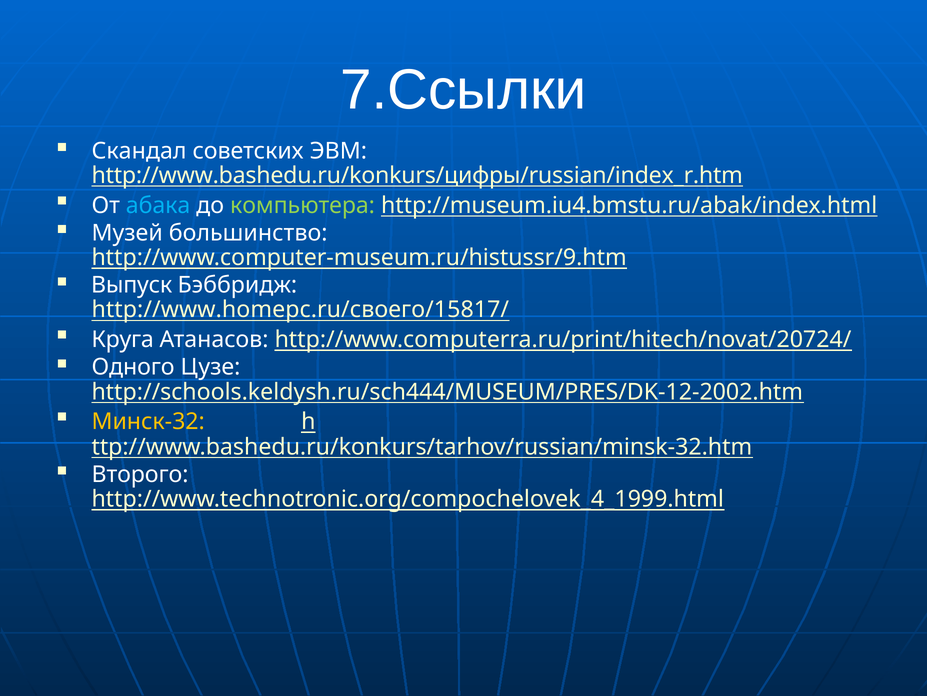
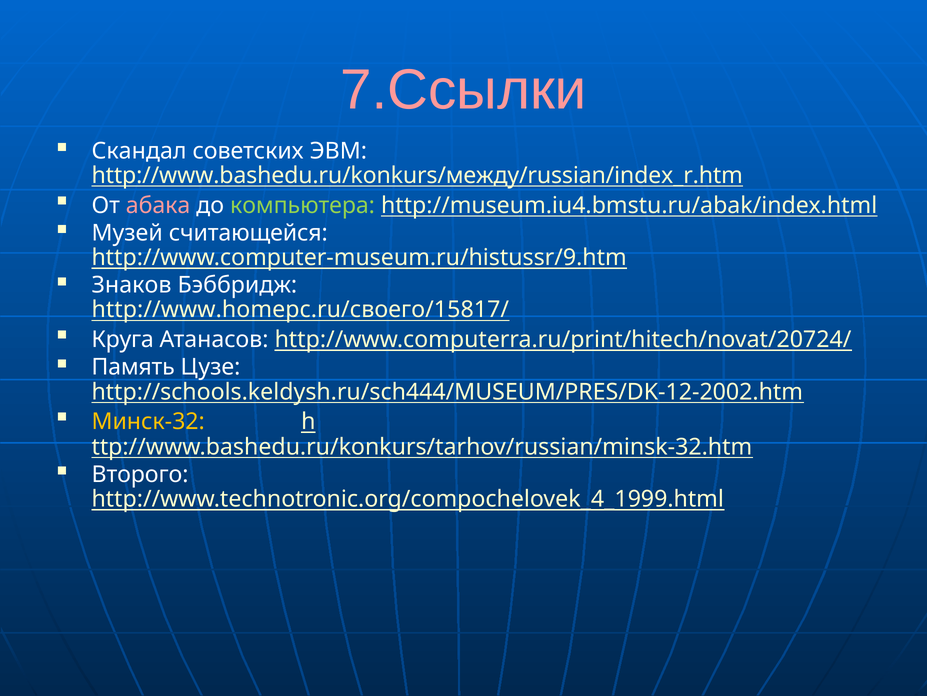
7.Ссылки colour: white -> pink (463, 90)
http://www.bashedu.ru/konkurs/цифры/russian/index_r.htm: http://www.bashedu.ru/konkurs/цифры/russian/index_r.htm -> http://www.bashedu.ru/konkurs/между/russian/index_r.htm (417, 175)
абака colour: light blue -> pink (158, 205)
большинство: большинство -> считающейся (248, 233)
Выпуск: Выпуск -> Знаков (132, 285)
Одного: Одного -> Память (133, 367)
